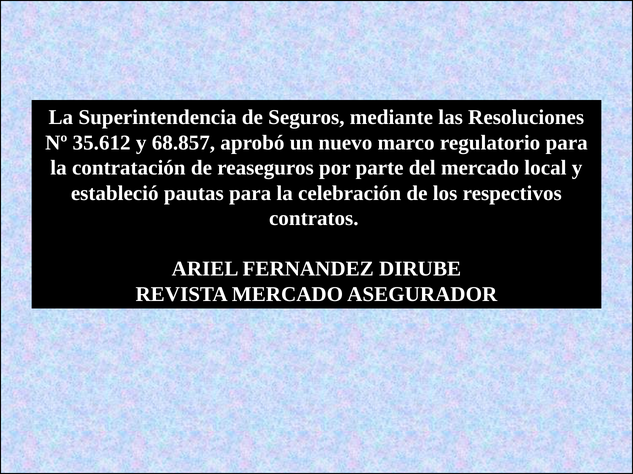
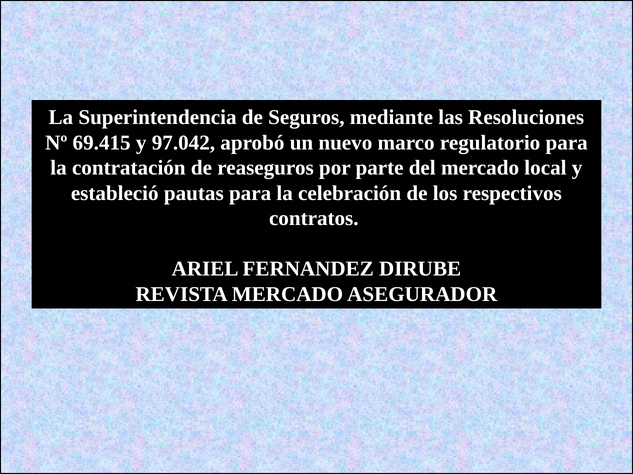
35.612: 35.612 -> 69.415 (102, 143)
68.857: 68.857 -> 97.042 (183, 143)
